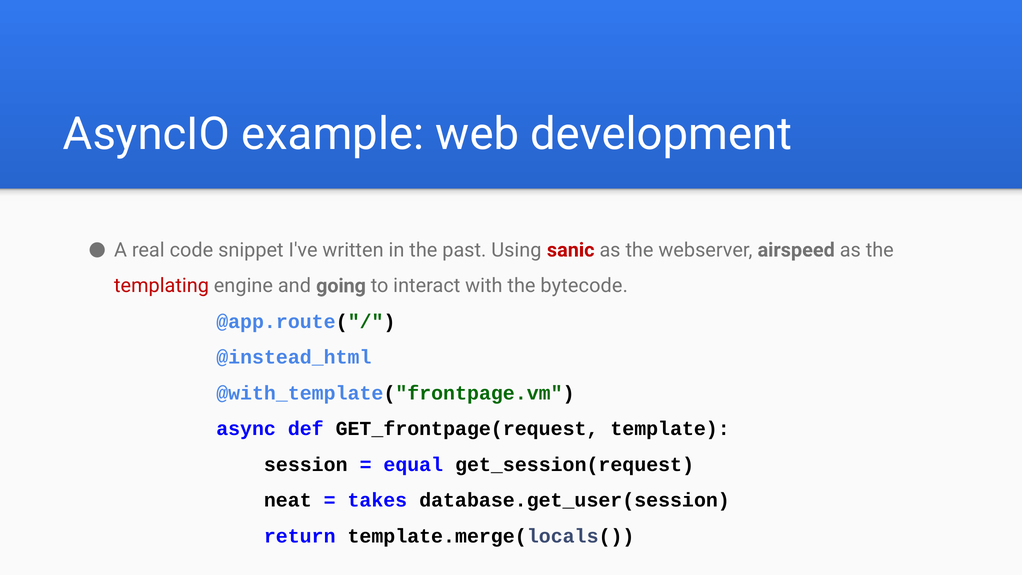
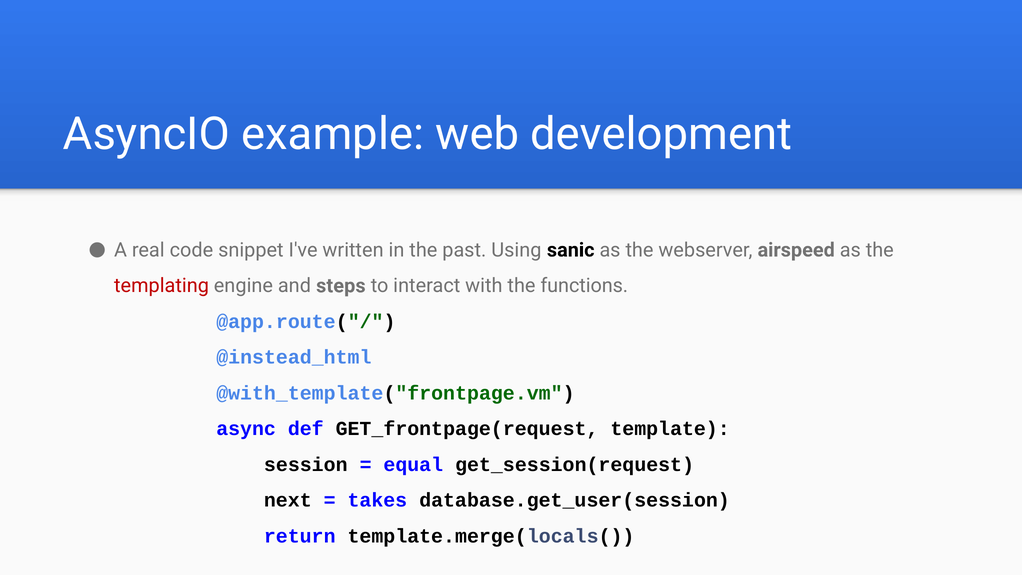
sanic colour: red -> black (571, 250)
going: going -> steps (341, 286)
bytecode: bytecode -> functions (584, 286)
neat: neat -> next (288, 500)
